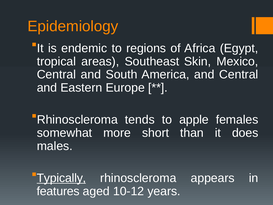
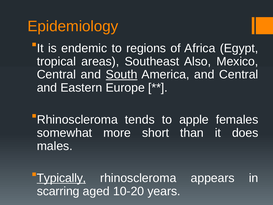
Skin: Skin -> Also (198, 61)
South underline: none -> present (122, 74)
features: features -> scarring (58, 191)
10-12: 10-12 -> 10-20 (129, 191)
